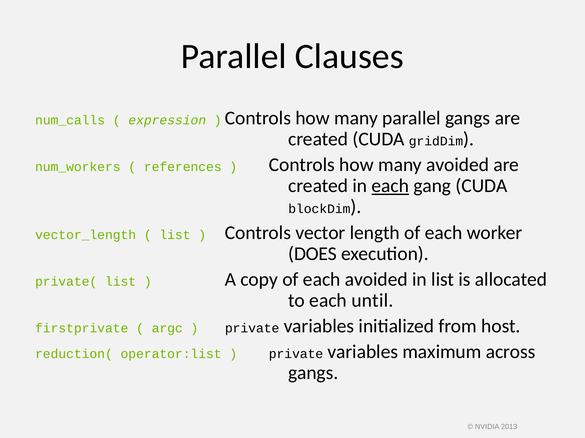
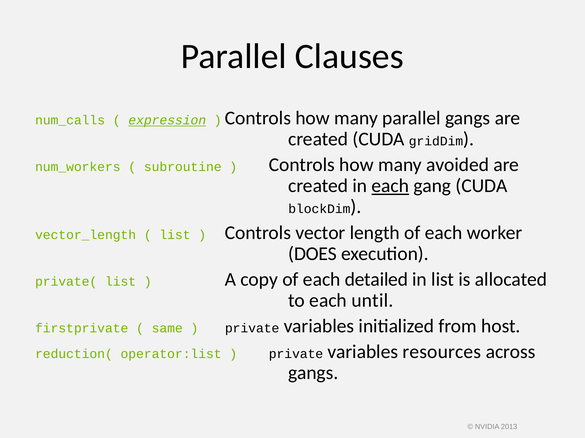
expression underline: none -> present (167, 121)
references: references -> subroutine (183, 167)
each avoided: avoided -> detailed (376, 280)
argc: argc -> same (167, 329)
maximum: maximum -> resources (442, 352)
